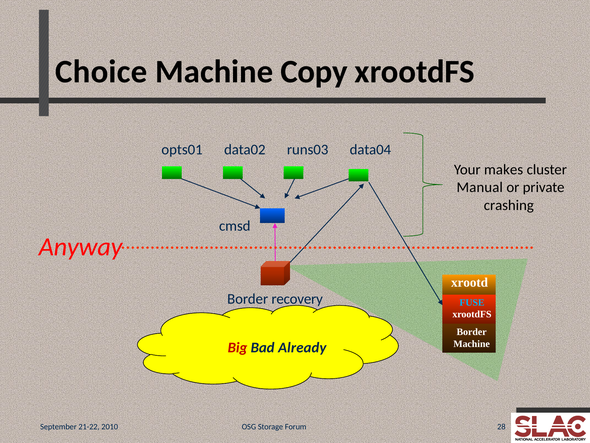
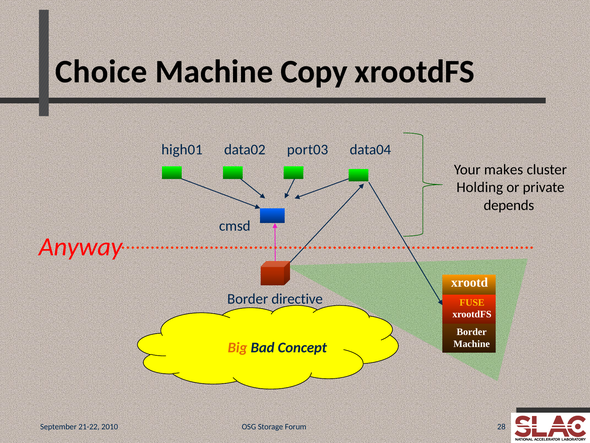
opts01: opts01 -> high01 (182, 150)
runs03: runs03 -> port03 (308, 150)
Manual: Manual -> Holding (480, 187)
crashing: crashing -> depends (509, 205)
recovery: recovery -> directive (297, 299)
FUSE colour: light blue -> yellow (472, 302)
Big colour: red -> orange (238, 347)
Already: Already -> Concept (302, 347)
